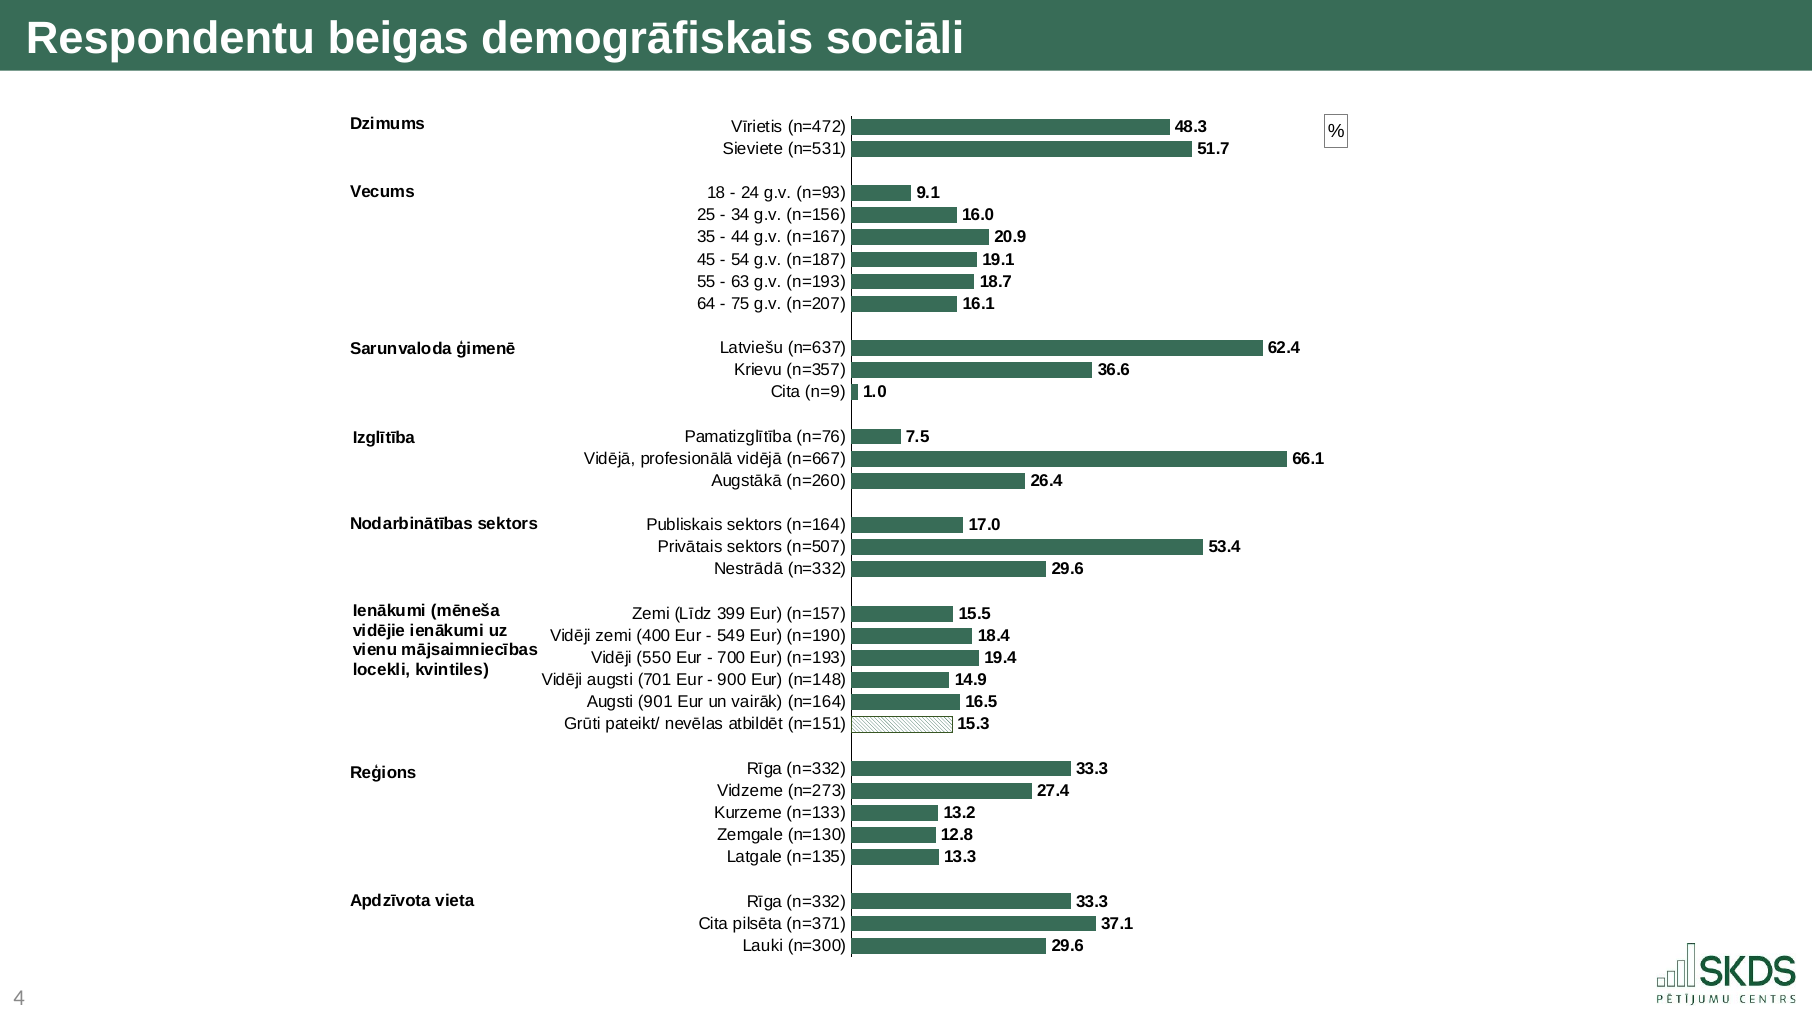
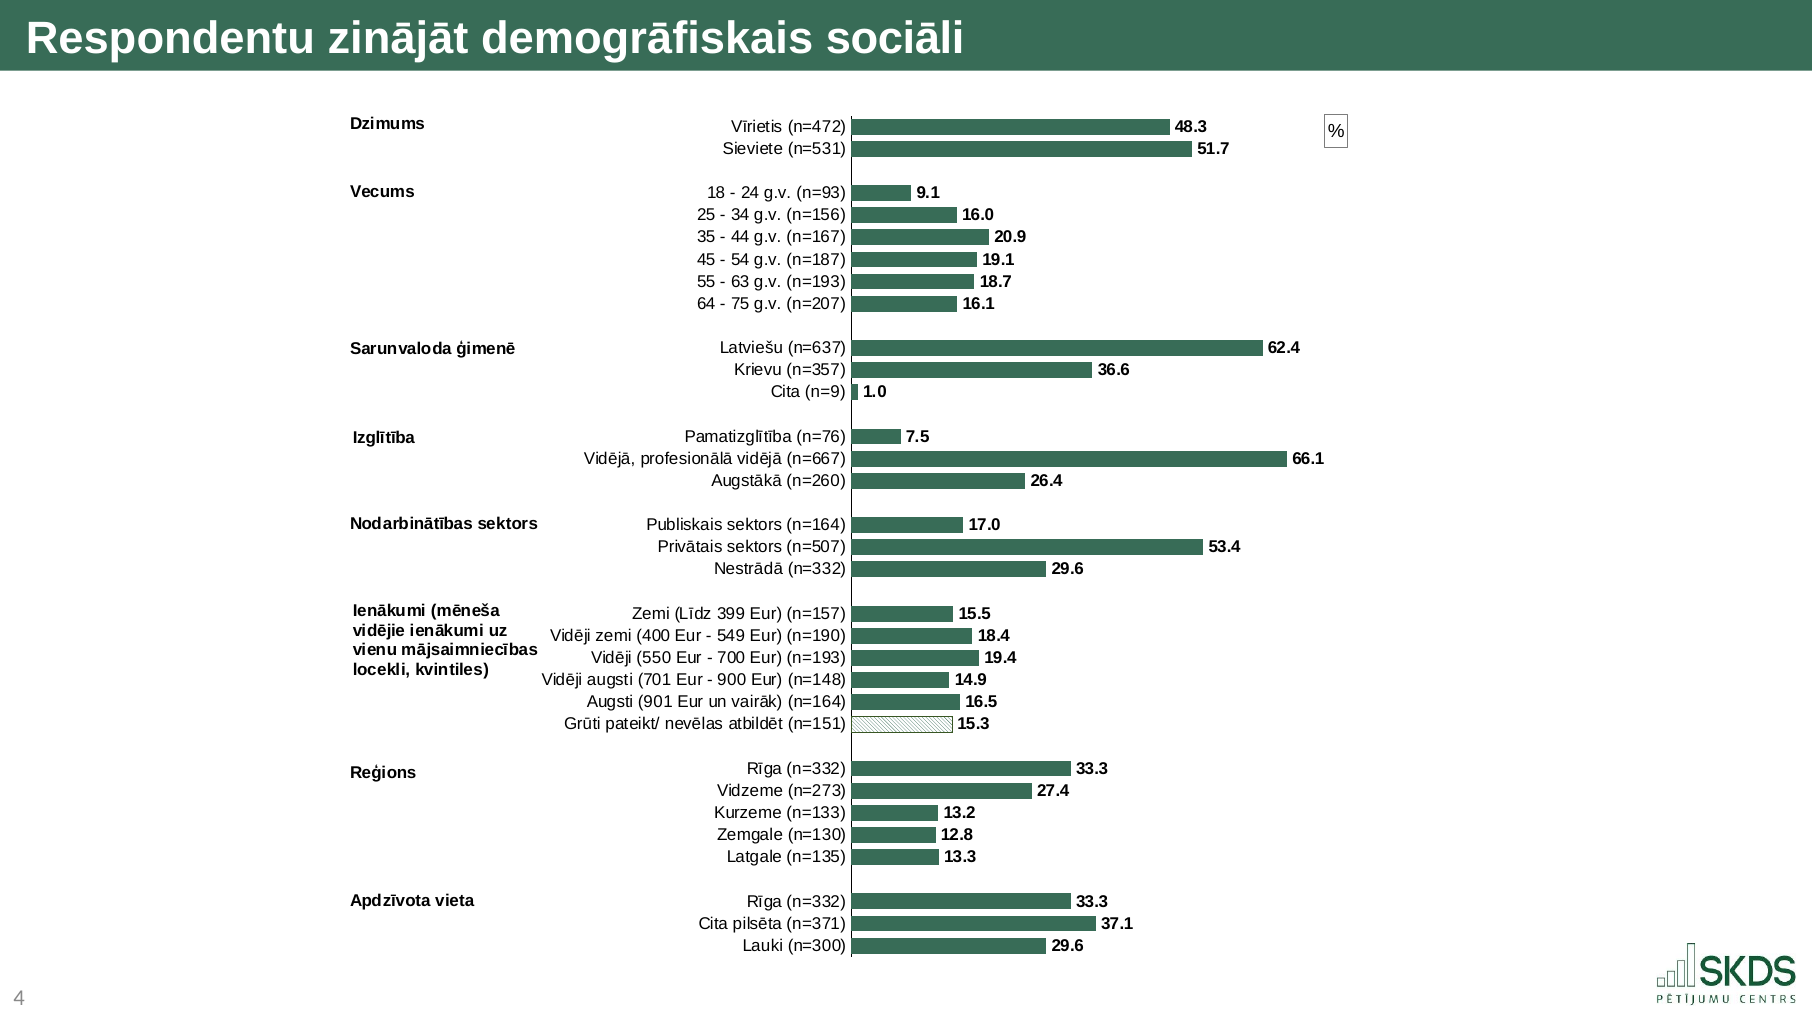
beigas: beigas -> zinājāt (398, 39)
